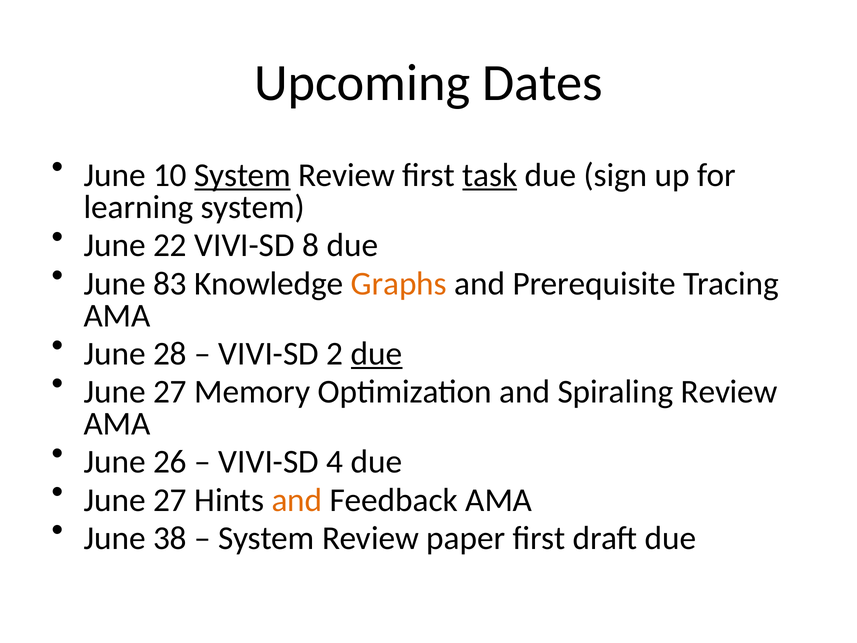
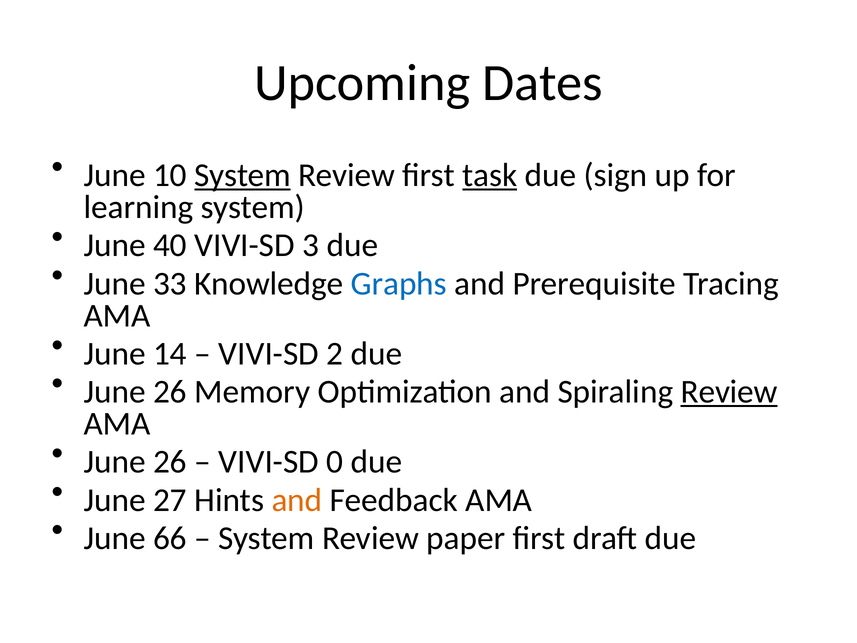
22: 22 -> 40 (170, 245)
8: 8 -> 3 (311, 245)
83: 83 -> 33 (170, 283)
Graphs colour: orange -> blue (399, 283)
28: 28 -> 14 (170, 354)
due underline: present -> none (377, 354)
27: 27 -> 26 (170, 392)
Review underline: none -> present (729, 392)
4: 4 -> 0 (335, 462)
38: 38 -> 66 (170, 538)
